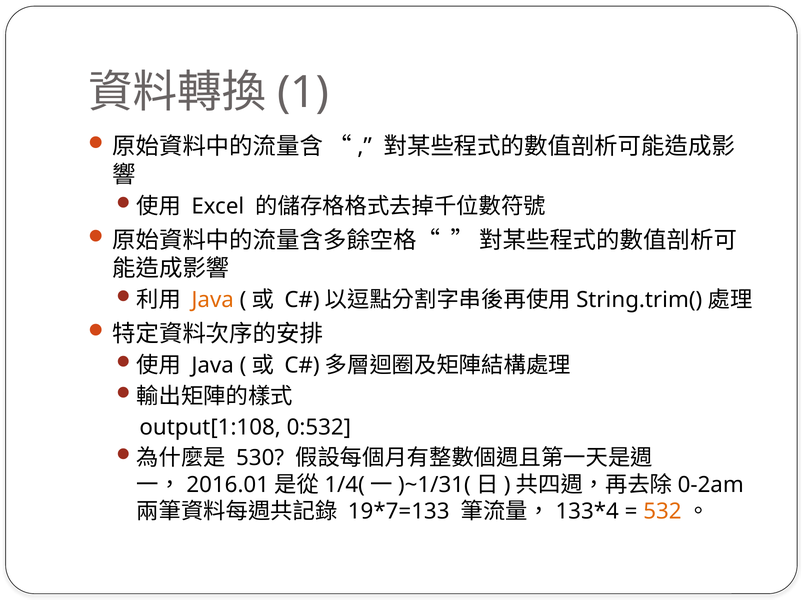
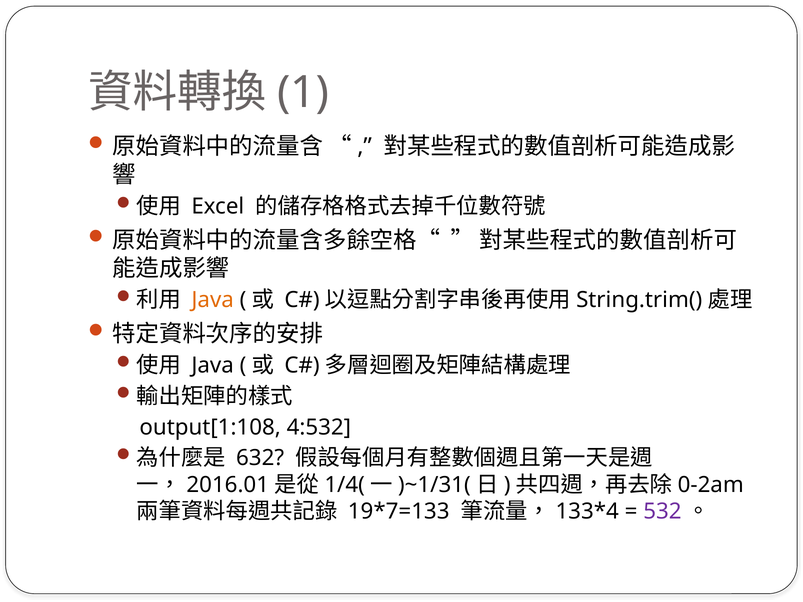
0:532: 0:532 -> 4:532 (319, 427)
530: 530 -> 632 (260, 458)
532 colour: orange -> purple (662, 512)
